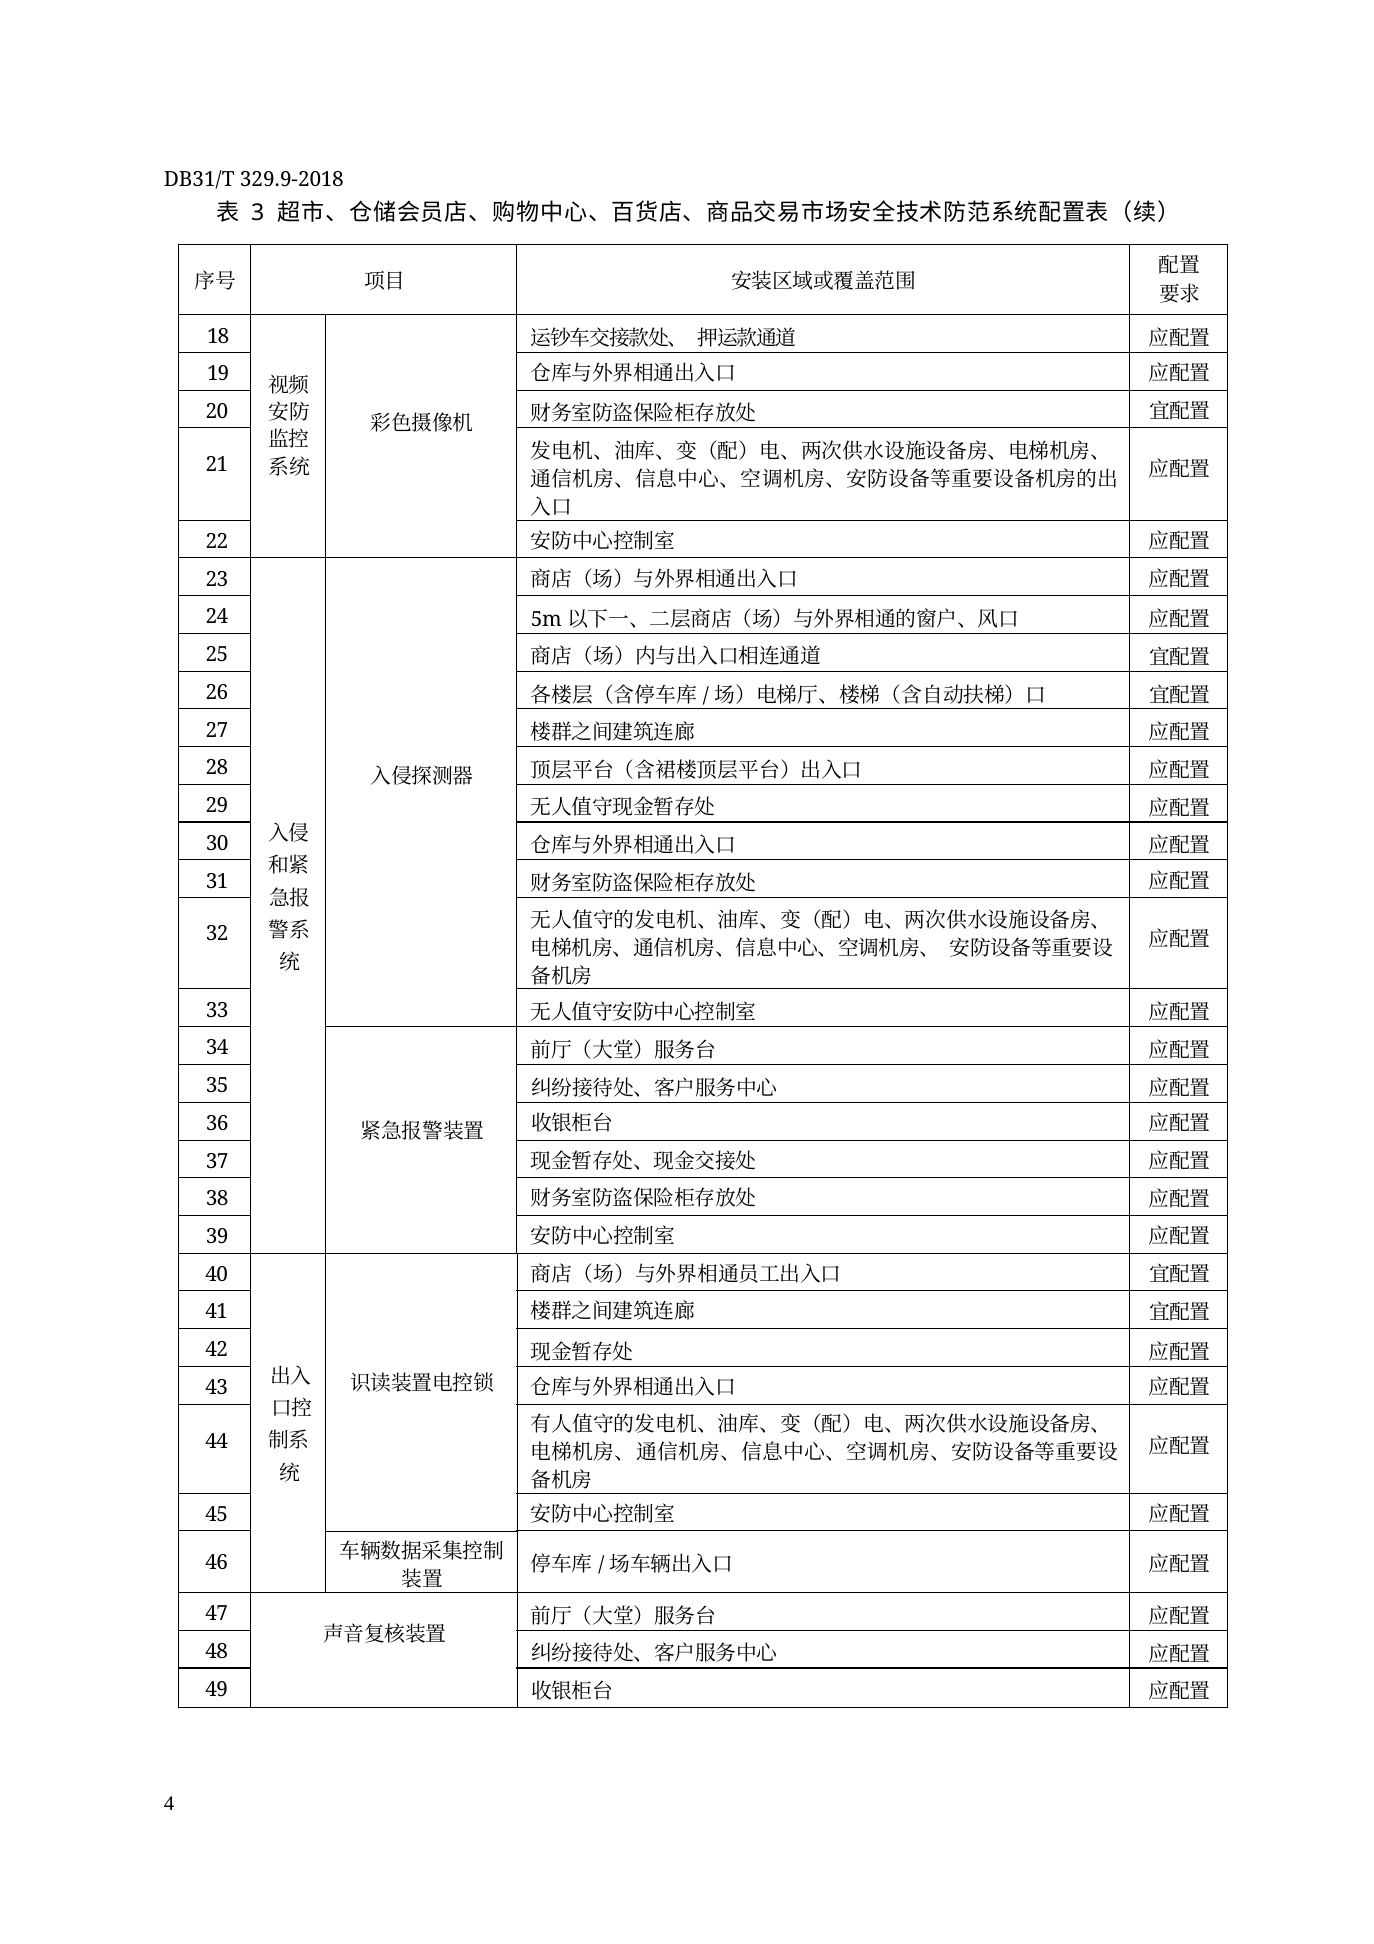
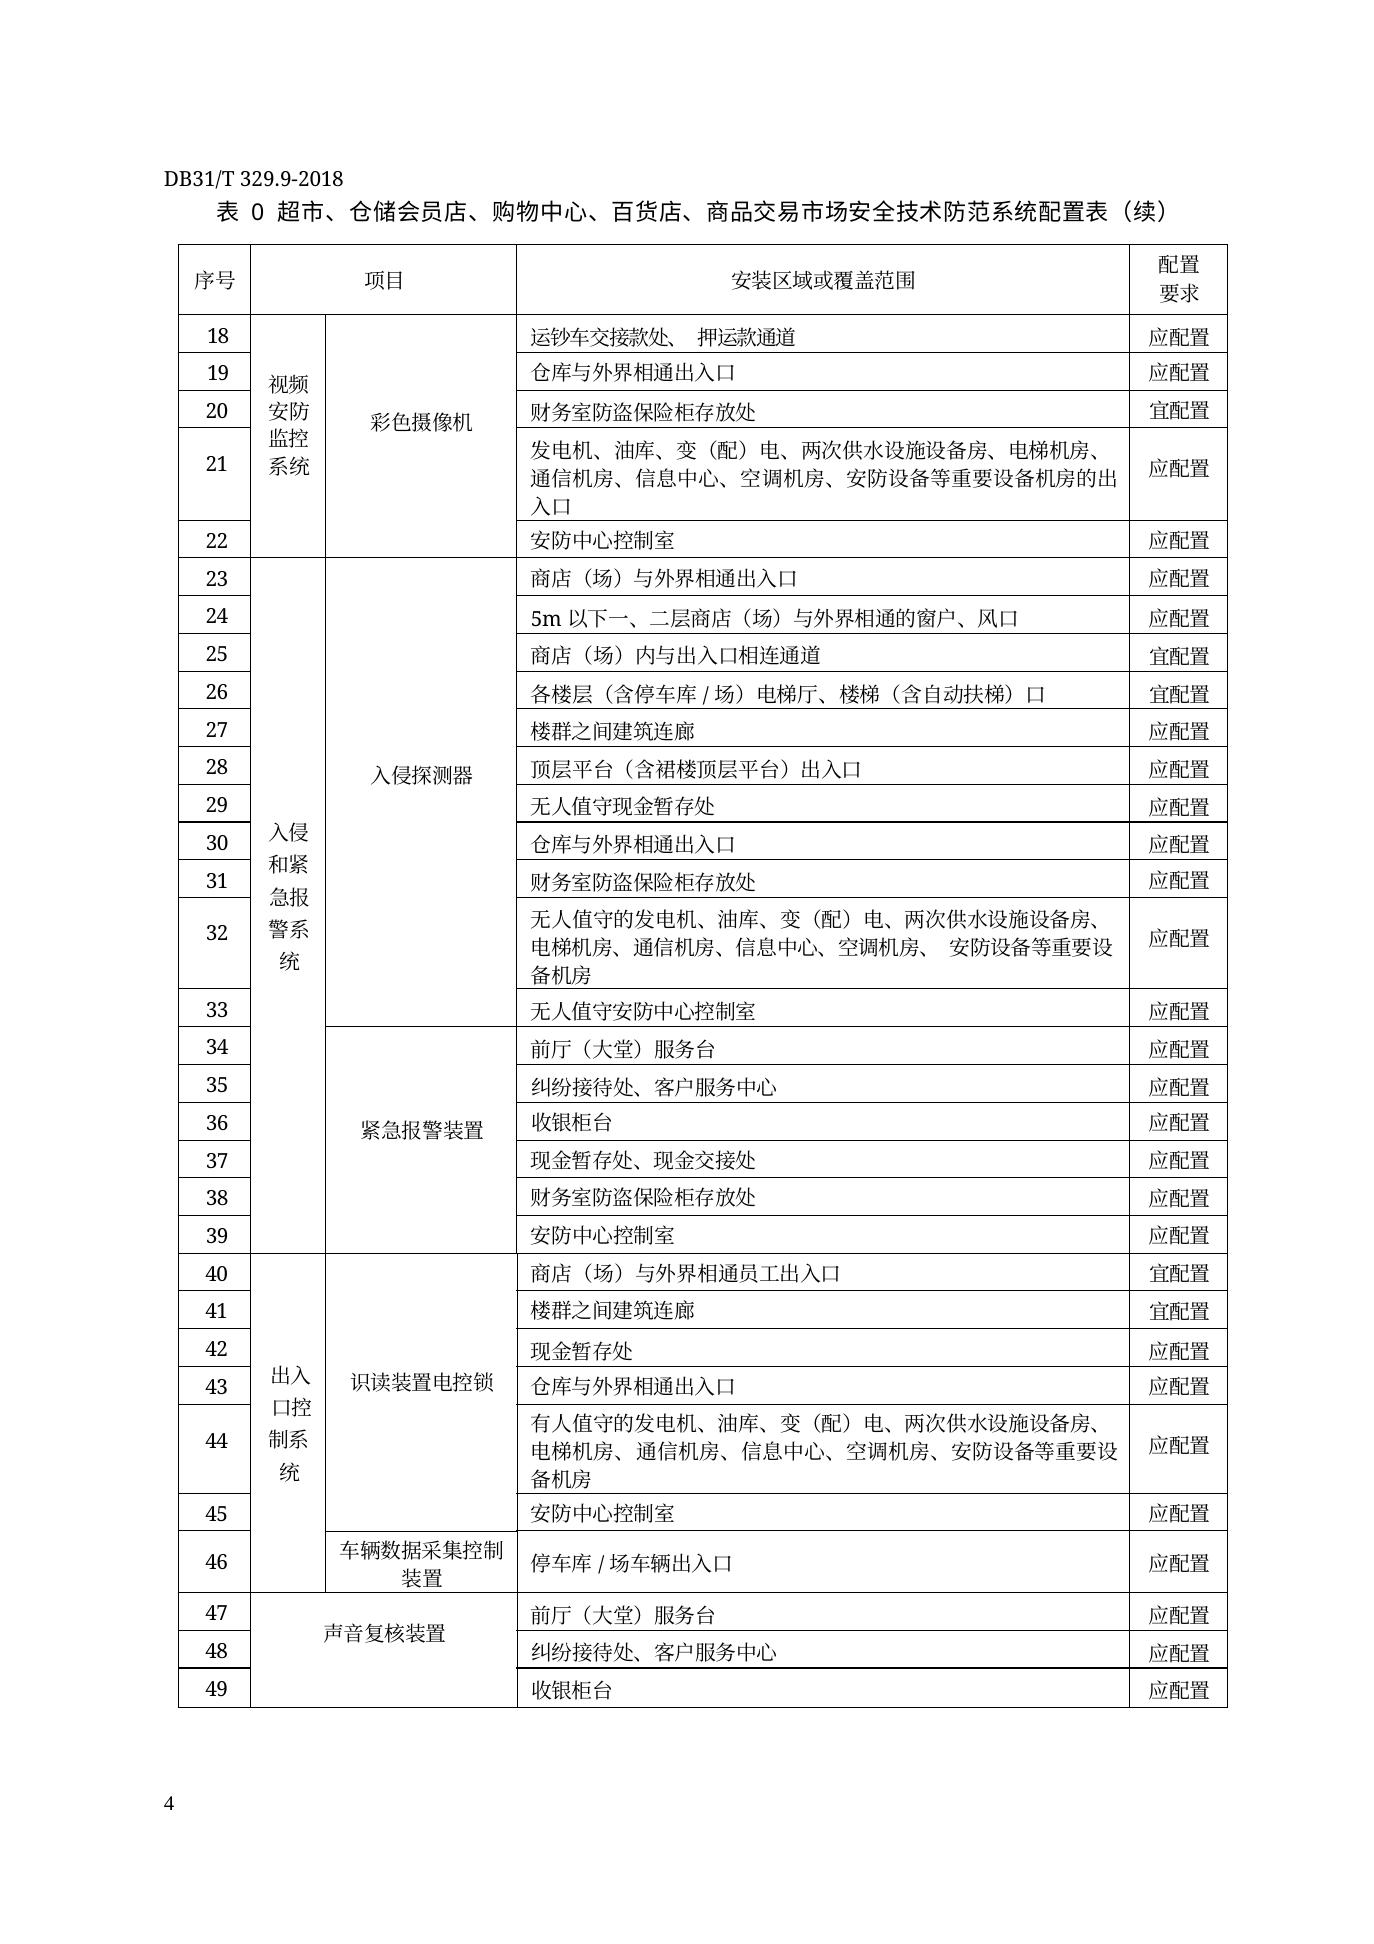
3: 3 -> 0 (258, 213)
